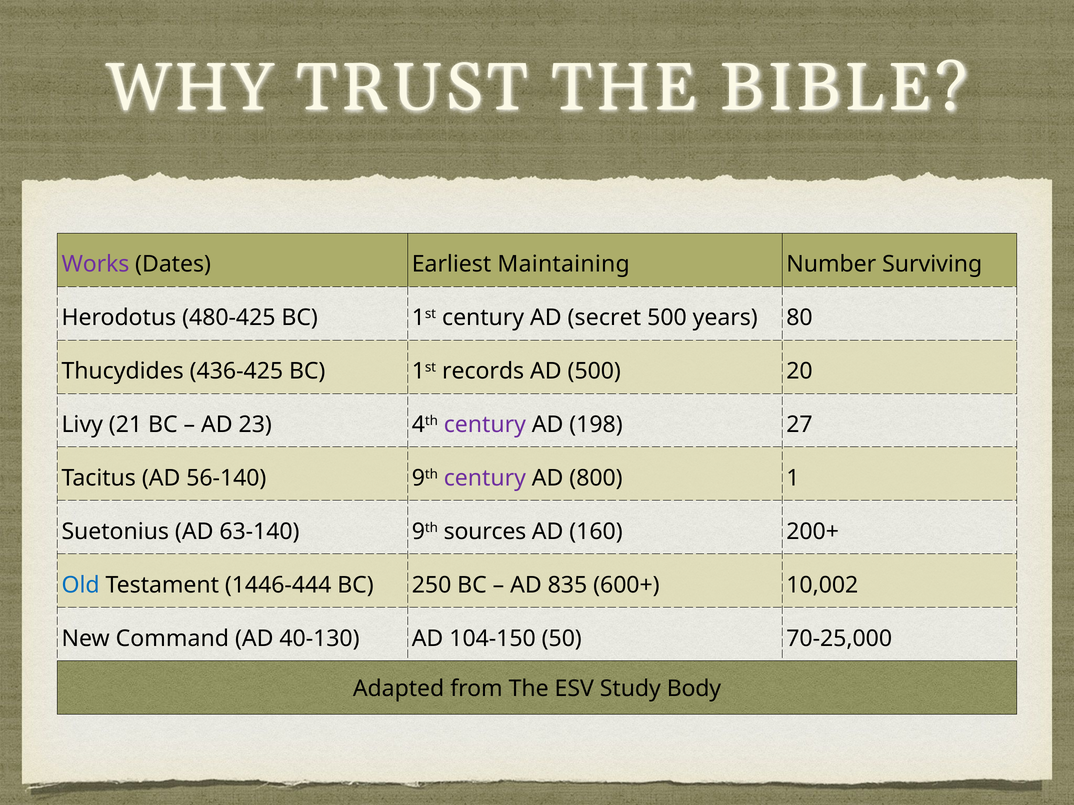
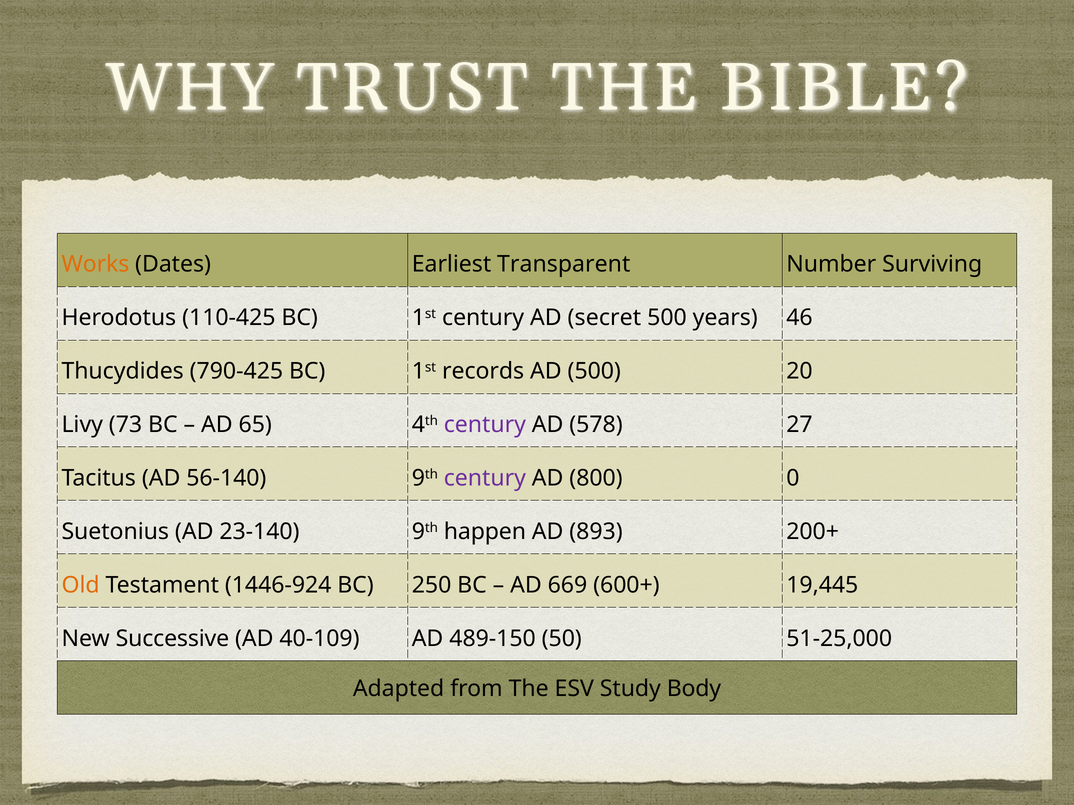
Works colour: purple -> orange (95, 264)
Maintaining: Maintaining -> Transparent (564, 264)
480-425: 480-425 -> 110-425 (229, 318)
80: 80 -> 46 (799, 318)
436-425: 436-425 -> 790-425 (236, 371)
21: 21 -> 73 (126, 425)
23: 23 -> 65 (255, 425)
198: 198 -> 578 (596, 425)
1: 1 -> 0 (793, 478)
63-140: 63-140 -> 23-140 (259, 532)
sources: sources -> happen (485, 532)
160: 160 -> 893 (596, 532)
Old colour: blue -> orange (81, 585)
1446-444: 1446-444 -> 1446-924 (278, 585)
835: 835 -> 669 (567, 585)
10,002: 10,002 -> 19,445 (822, 585)
Command: Command -> Successive (172, 639)
40-130: 40-130 -> 40-109 (319, 639)
104-150: 104-150 -> 489-150 (493, 639)
70-25,000: 70-25,000 -> 51-25,000 (839, 639)
